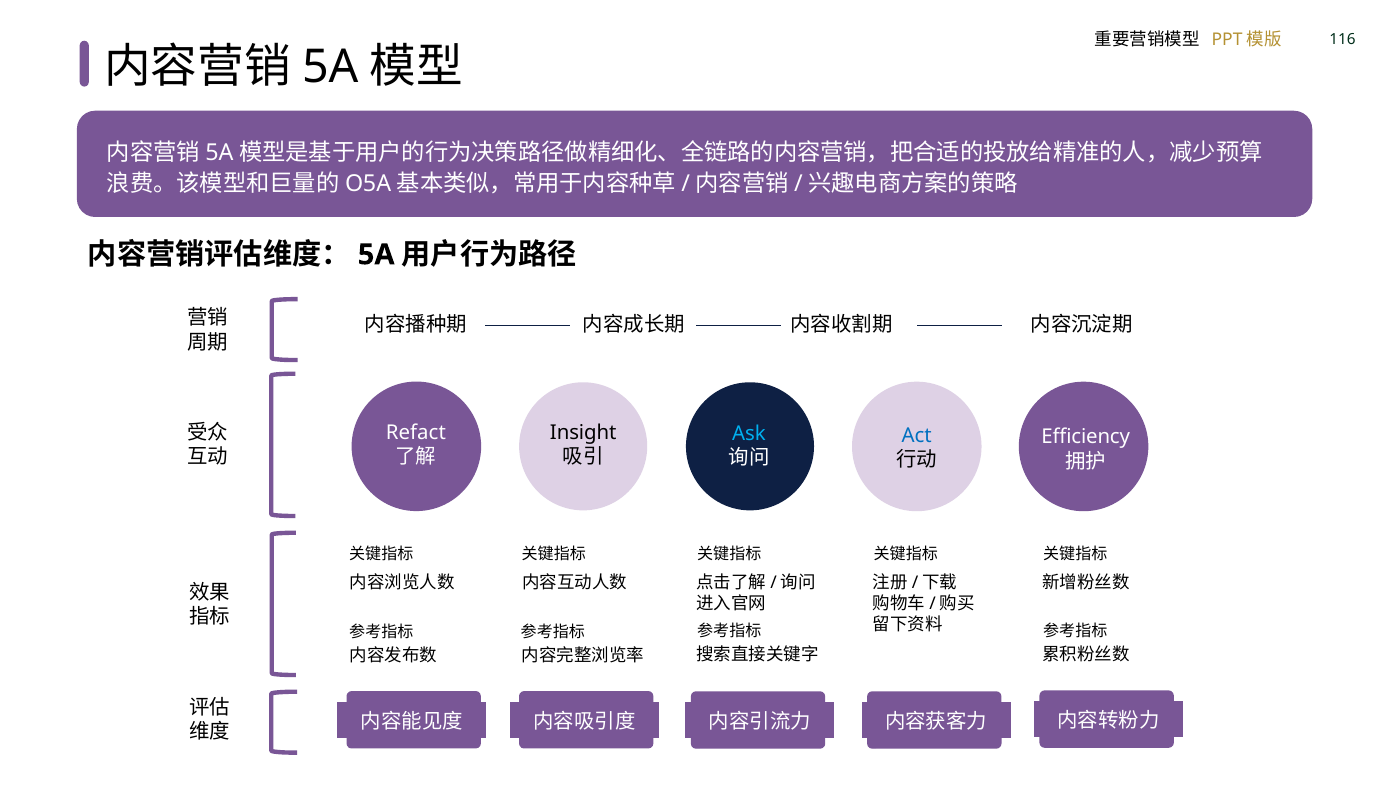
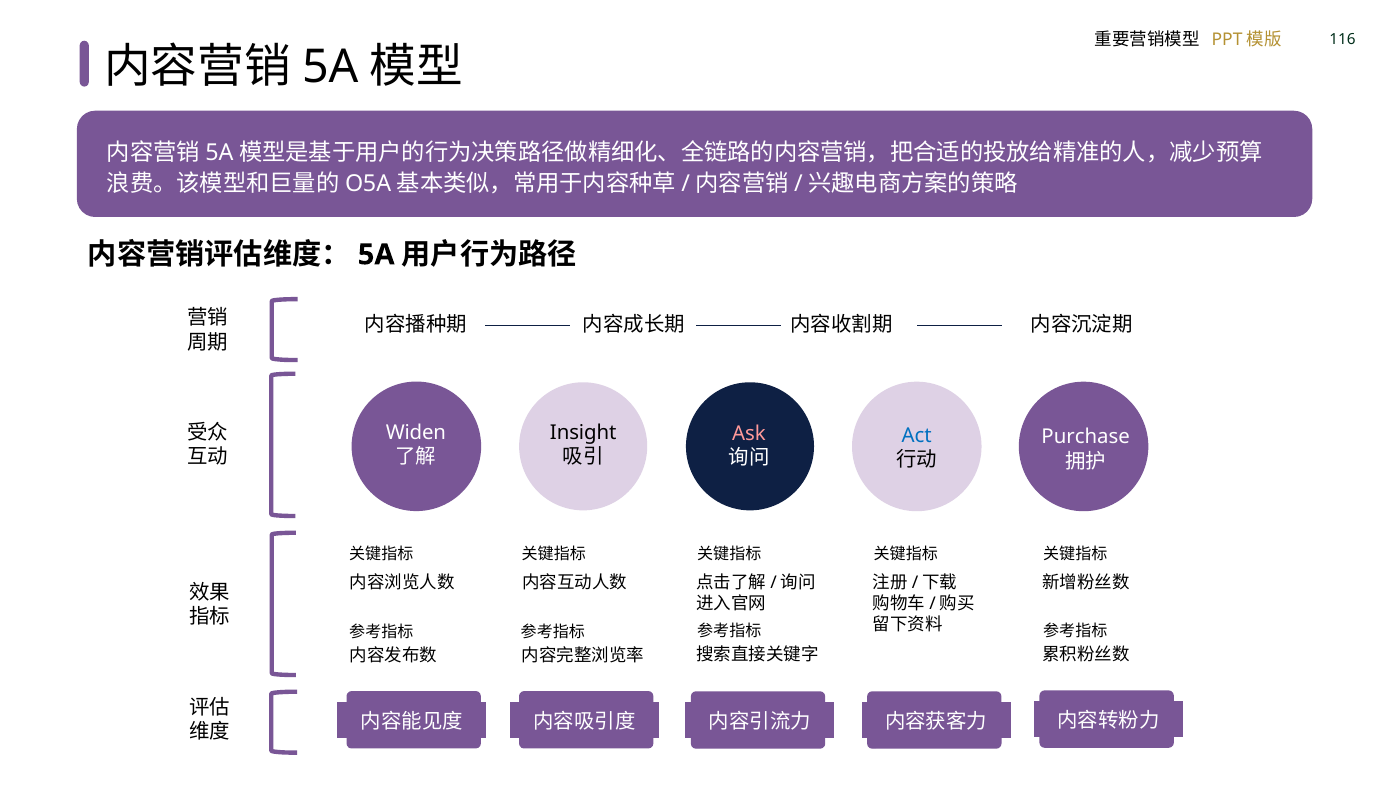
Refact: Refact -> Widen (416, 433)
Ask colour: light blue -> pink (749, 434)
Efficiency: Efficiency -> Purchase (1086, 437)
